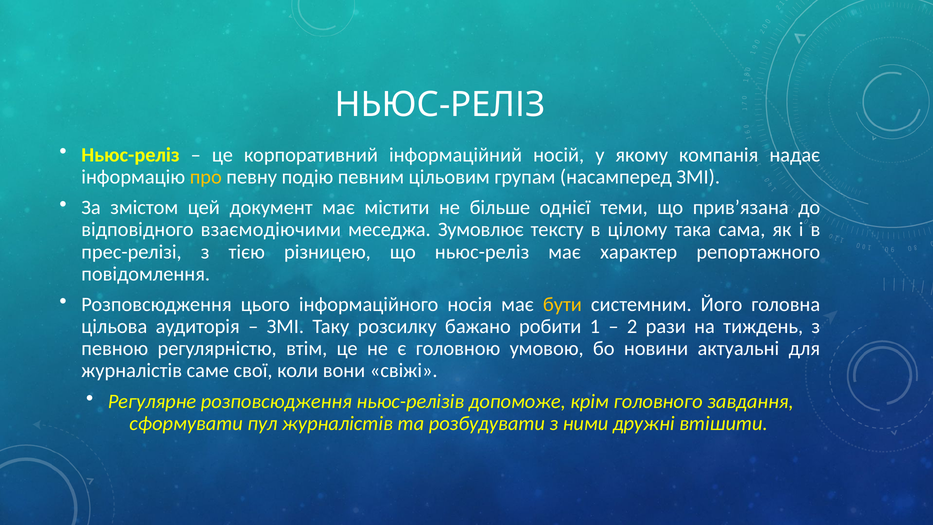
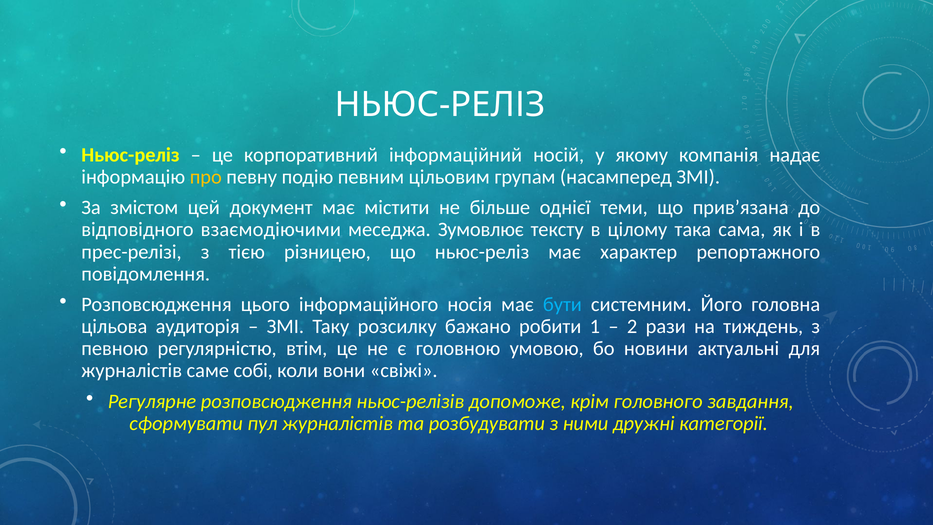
бути colour: yellow -> light blue (562, 304)
свої: свої -> собі (253, 371)
втішити: втішити -> категорії (723, 423)
